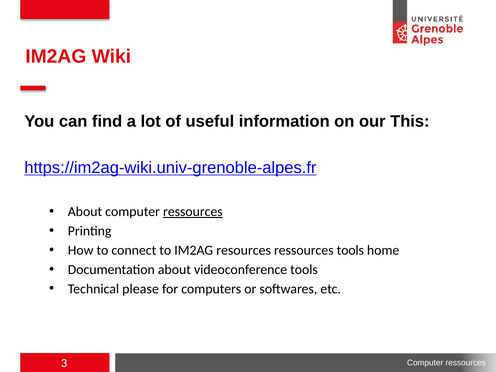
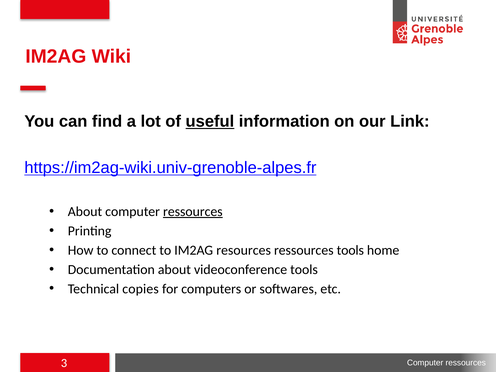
useful underline: none -> present (210, 121)
This: This -> Link (410, 121)
please: please -> copies (141, 289)
